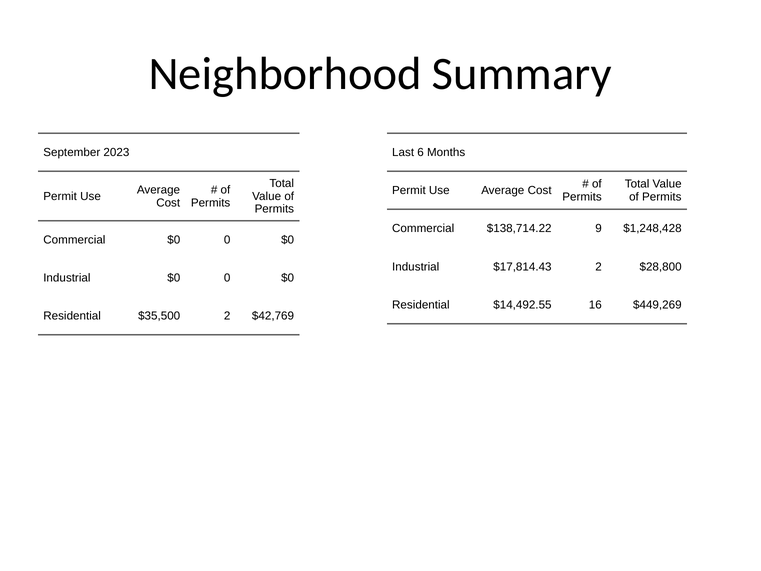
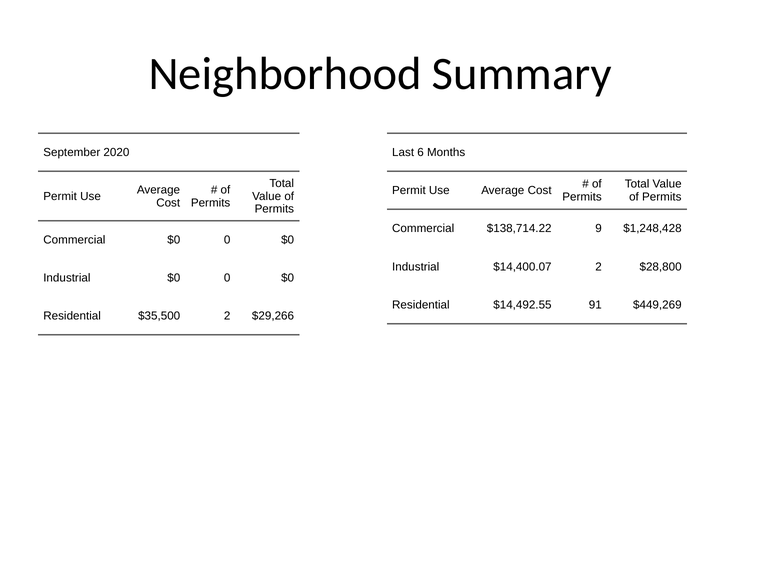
2023: 2023 -> 2020 (116, 152)
$17,814.43: $17,814.43 -> $14,400.07 (522, 267)
16: 16 -> 91 (595, 305)
$42,769: $42,769 -> $29,266 (273, 316)
